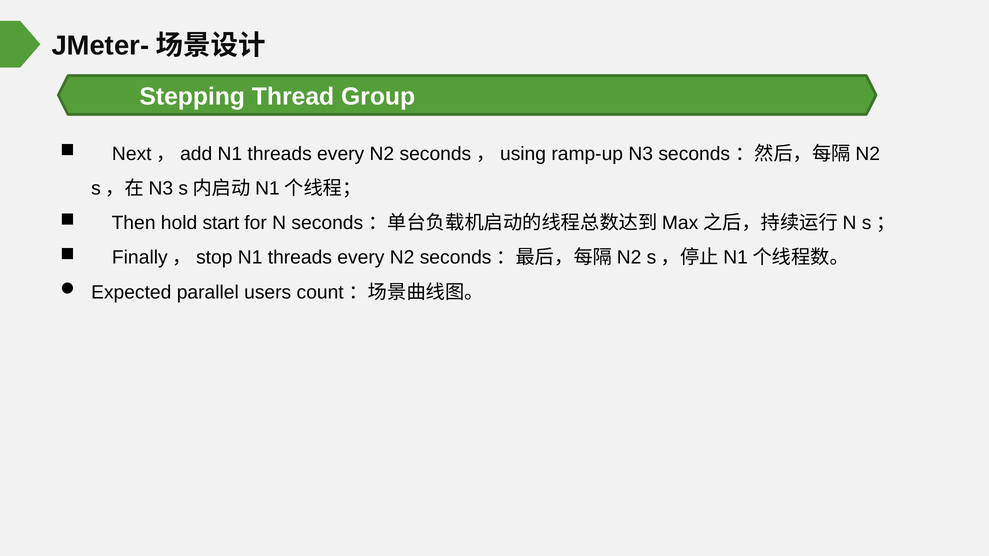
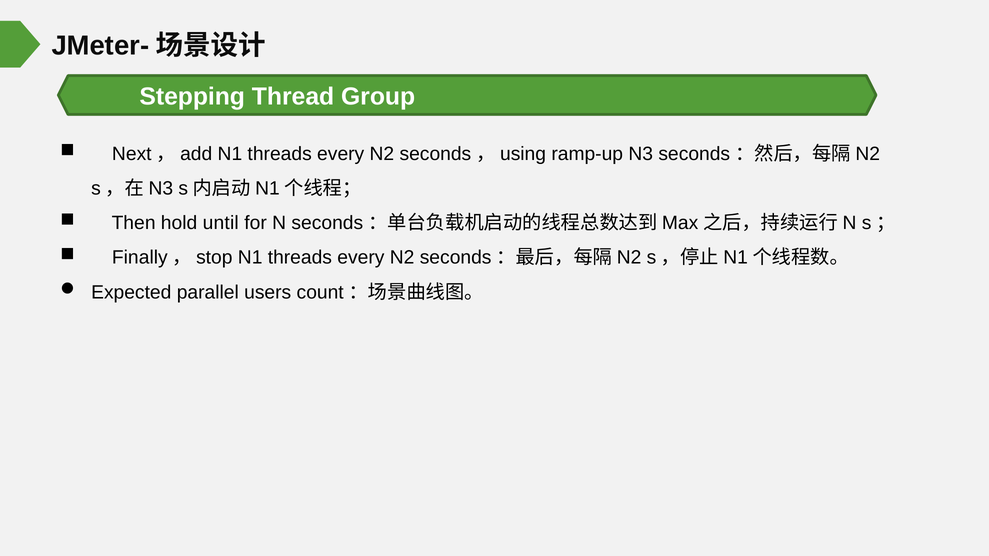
start: start -> until (221, 223)
